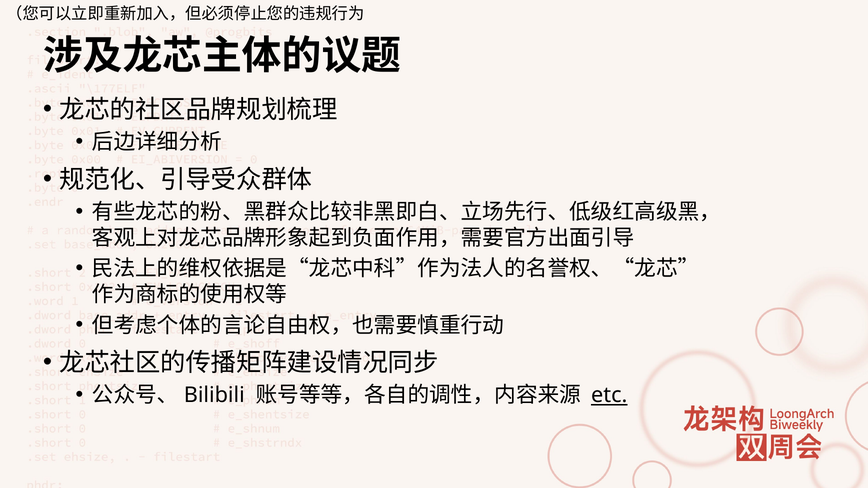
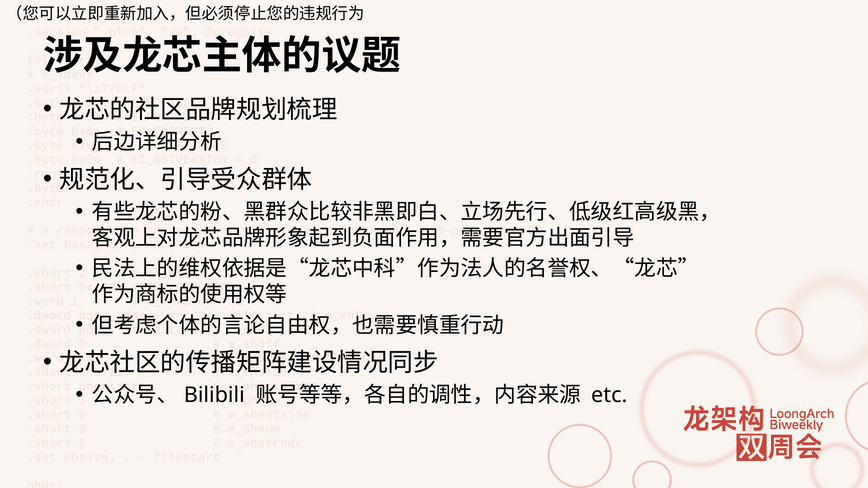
etc underline: present -> none (609, 396)
